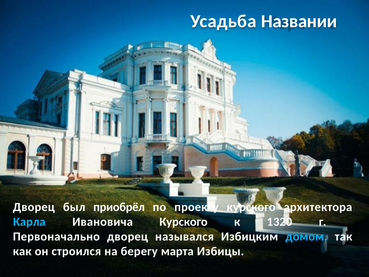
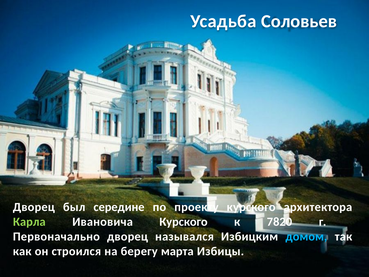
Названии: Названии -> Соловьев (299, 21)
приобрёл: приобрёл -> середине (119, 207)
Карла colour: light blue -> light green (29, 222)
1320: 1320 -> 7820 (279, 222)
